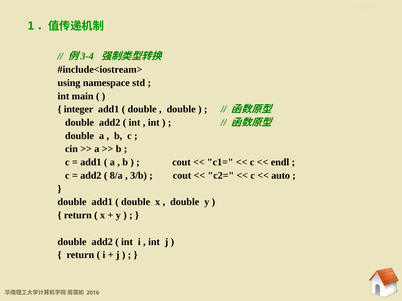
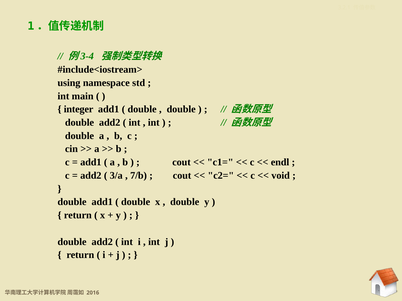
8/a: 8/a -> 3/a (116, 176)
3/b: 3/b -> 7/b (139, 176)
auto: auto -> void (281, 176)
